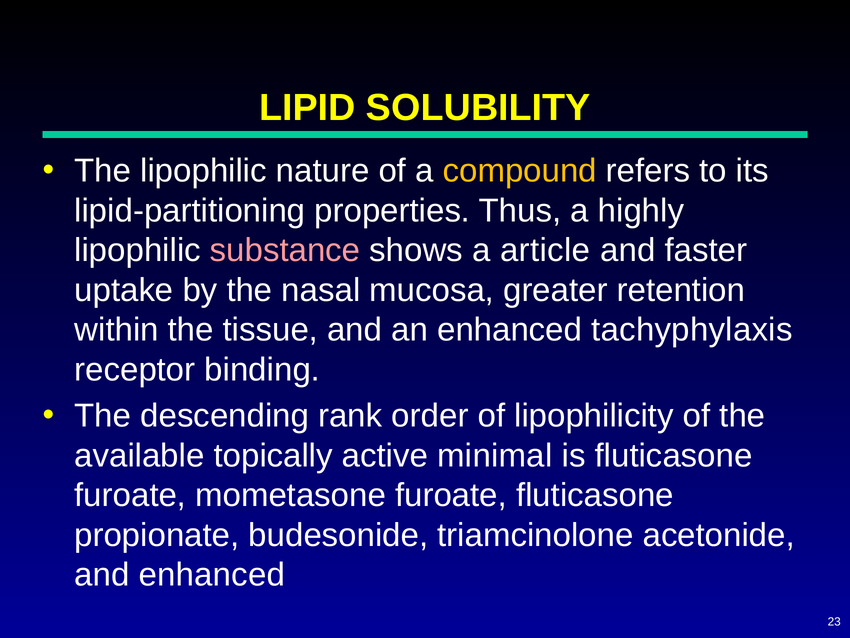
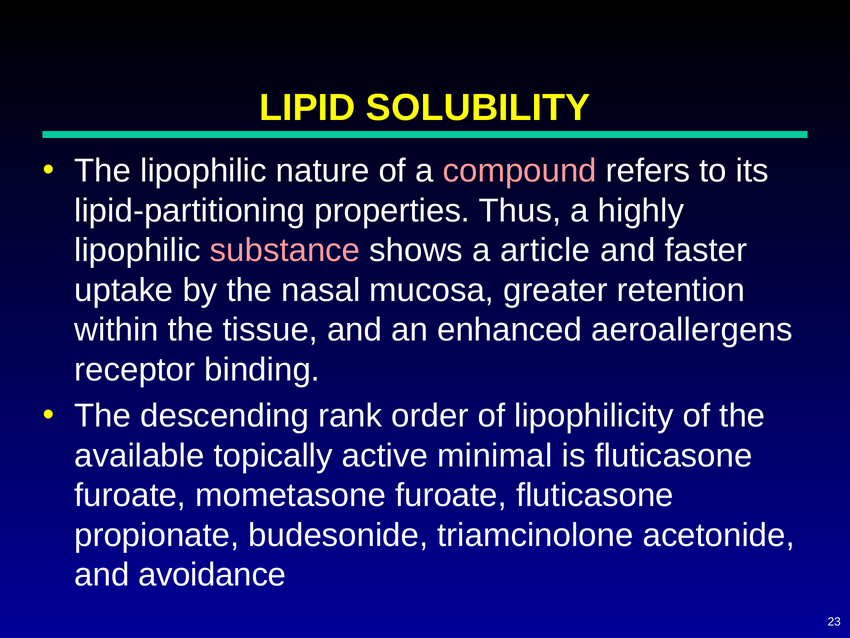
compound colour: yellow -> pink (520, 171)
tachyphylaxis: tachyphylaxis -> aeroallergens (692, 330)
and enhanced: enhanced -> avoidance (212, 574)
